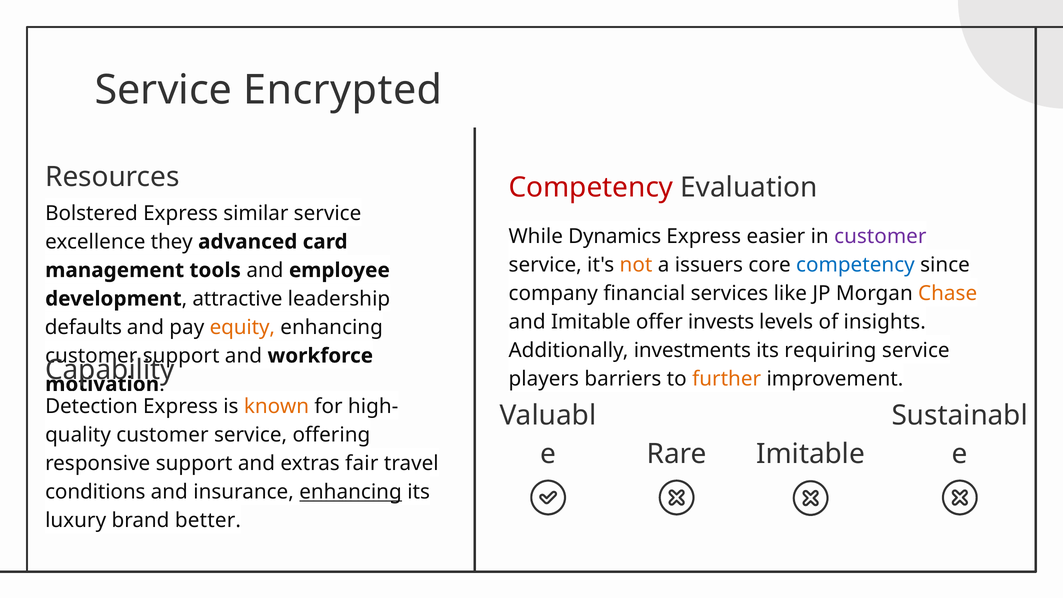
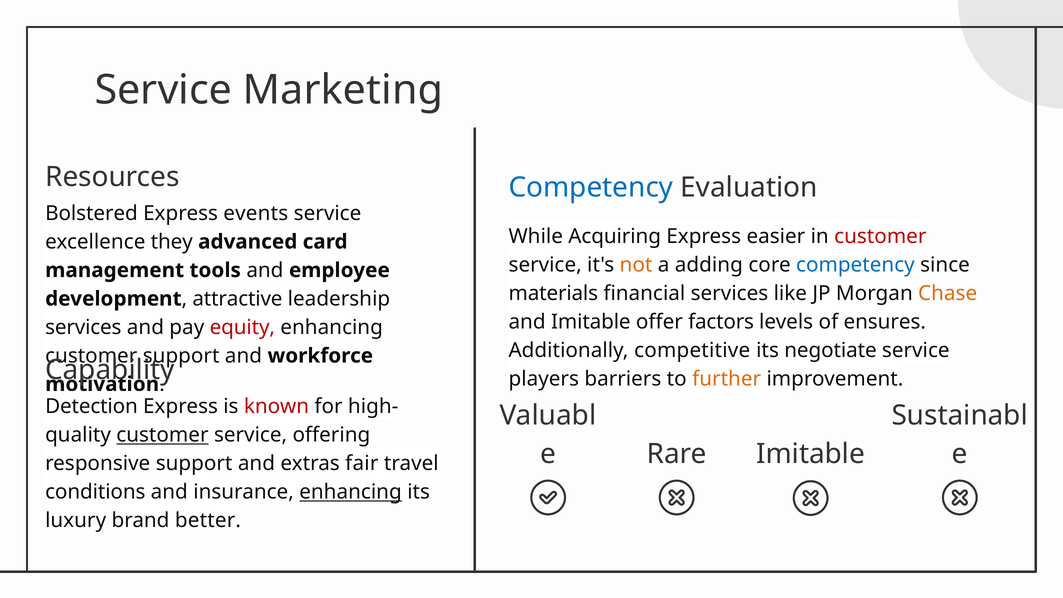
Encrypted: Encrypted -> Marketing (343, 90)
Competency colour: red -> blue (591, 187)
similar: similar -> events (256, 213)
Dynamics: Dynamics -> Acquiring (615, 237)
customer colour: purple -> red (880, 237)
issuers: issuers -> adding (709, 265)
company: company -> materials (553, 294)
invests: invests -> factors (721, 322)
insights: insights -> ensures (885, 322)
defaults: defaults -> services (83, 327)
equity colour: orange -> red (242, 327)
investments: investments -> competitive (692, 351)
requiring: requiring -> negotiate (830, 351)
known colour: orange -> red (277, 406)
customer underline: none -> present (162, 435)
